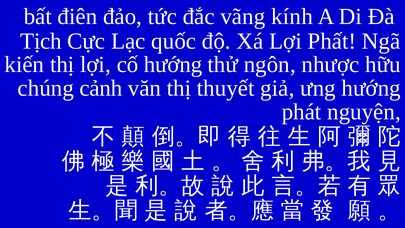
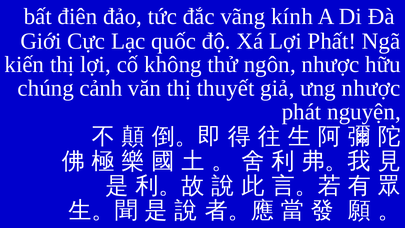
Tịch: Tịch -> Giới (41, 41)
cố hướng: hướng -> không (173, 65)
ưng hướng: hướng -> nhược (371, 88)
